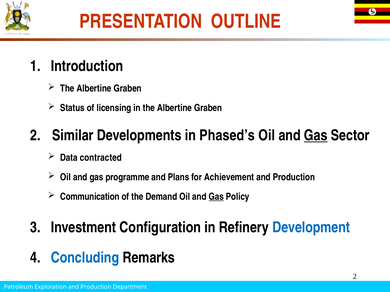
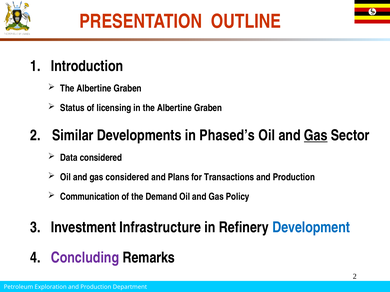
Data contracted: contracted -> considered (101, 158)
gas programme: programme -> considered (127, 177)
Achievement: Achievement -> Transactions (229, 177)
Gas underline: present -> none (216, 197)
Configuration: Configuration -> Infrastructure (160, 228)
Concluding colour: blue -> purple (85, 258)
